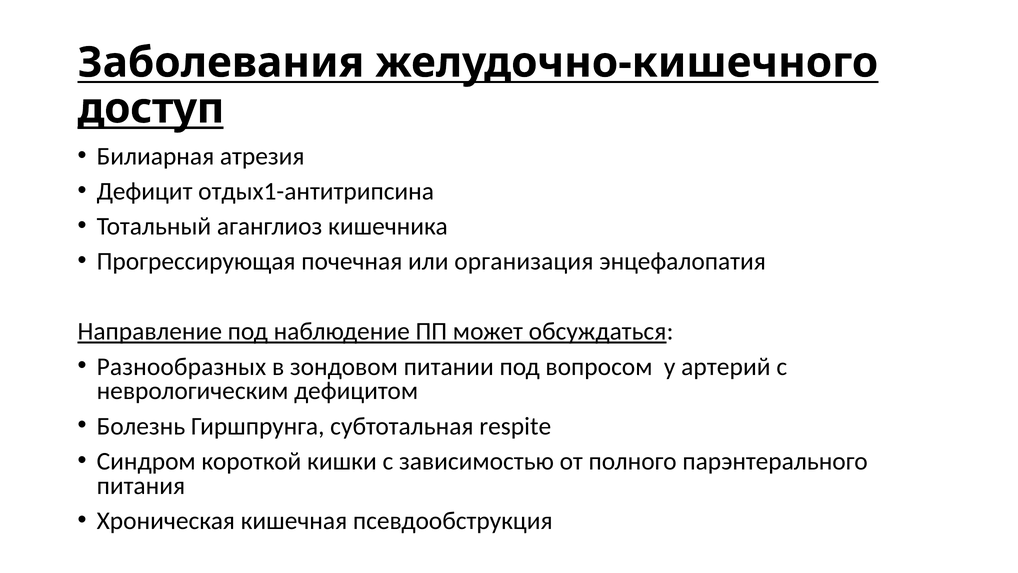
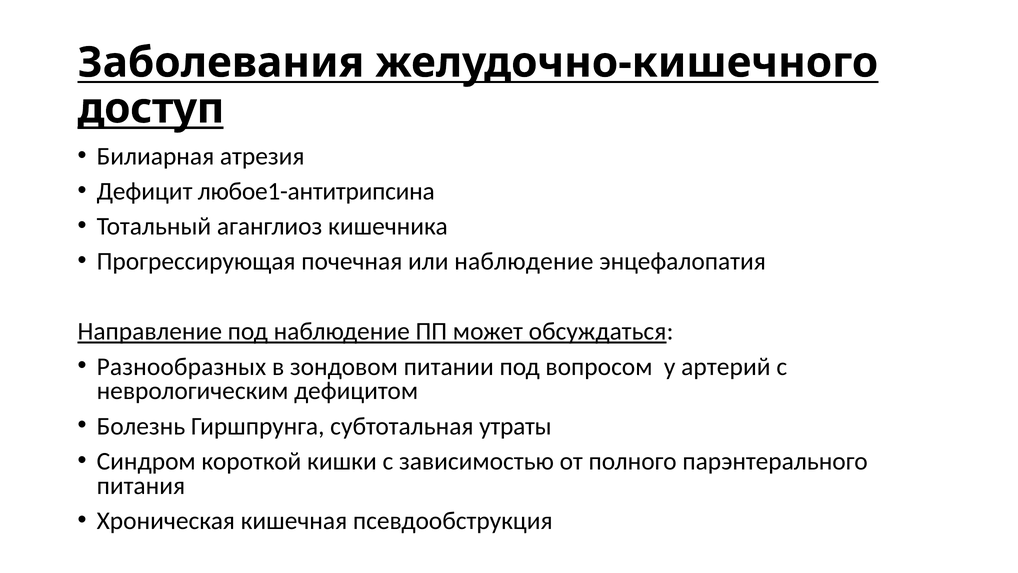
отдых1-антитрипсина: отдых1-антитрипсина -> любое1-антитрипсина (316, 191)
или организация: организация -> наблюдение (524, 261)
respite: respite -> утраты (515, 426)
